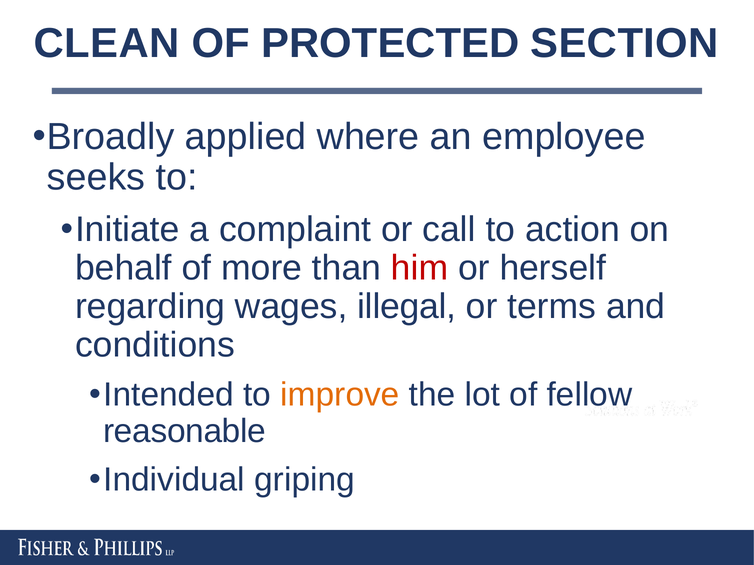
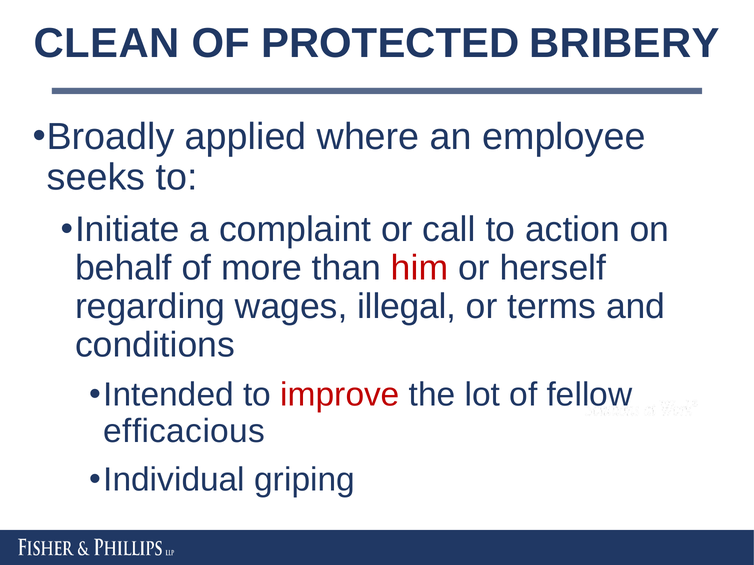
SECTION: SECTION -> BRIBERY (625, 44)
improve colour: orange -> red (340, 395)
reasonable: reasonable -> efficacious (184, 431)
